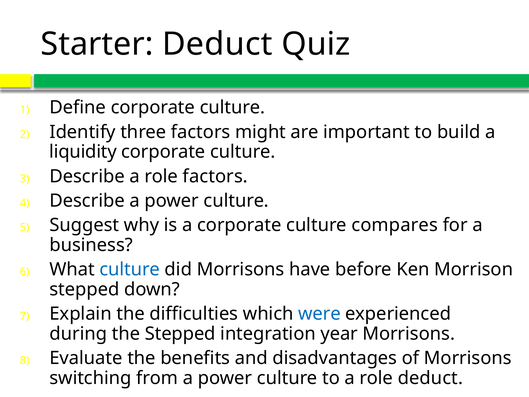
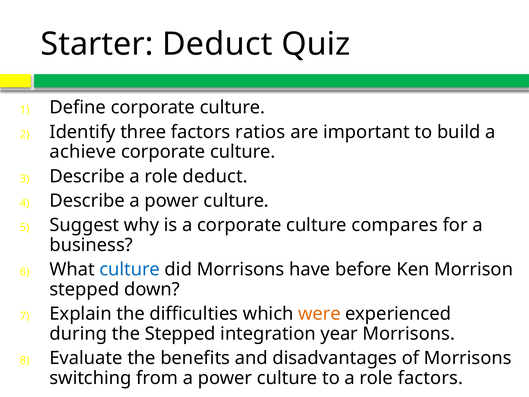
might: might -> ratios (260, 132)
liquidity: liquidity -> achieve (83, 152)
role factors: factors -> deduct (215, 176)
were colour: blue -> orange (319, 314)
role deduct: deduct -> factors (430, 378)
